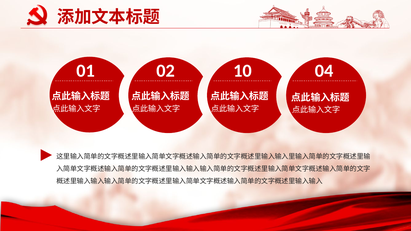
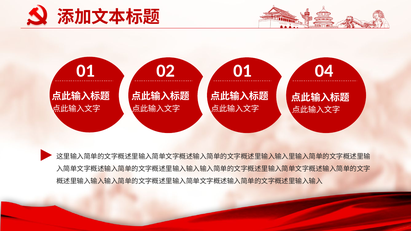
02 10: 10 -> 01 (242, 71)
